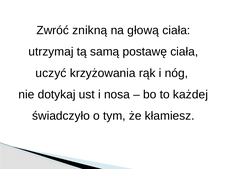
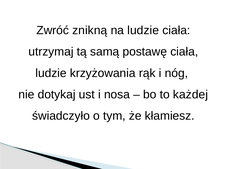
na głową: głową -> ludzie (143, 30)
uczyć: uczyć -> ludzie (51, 73)
